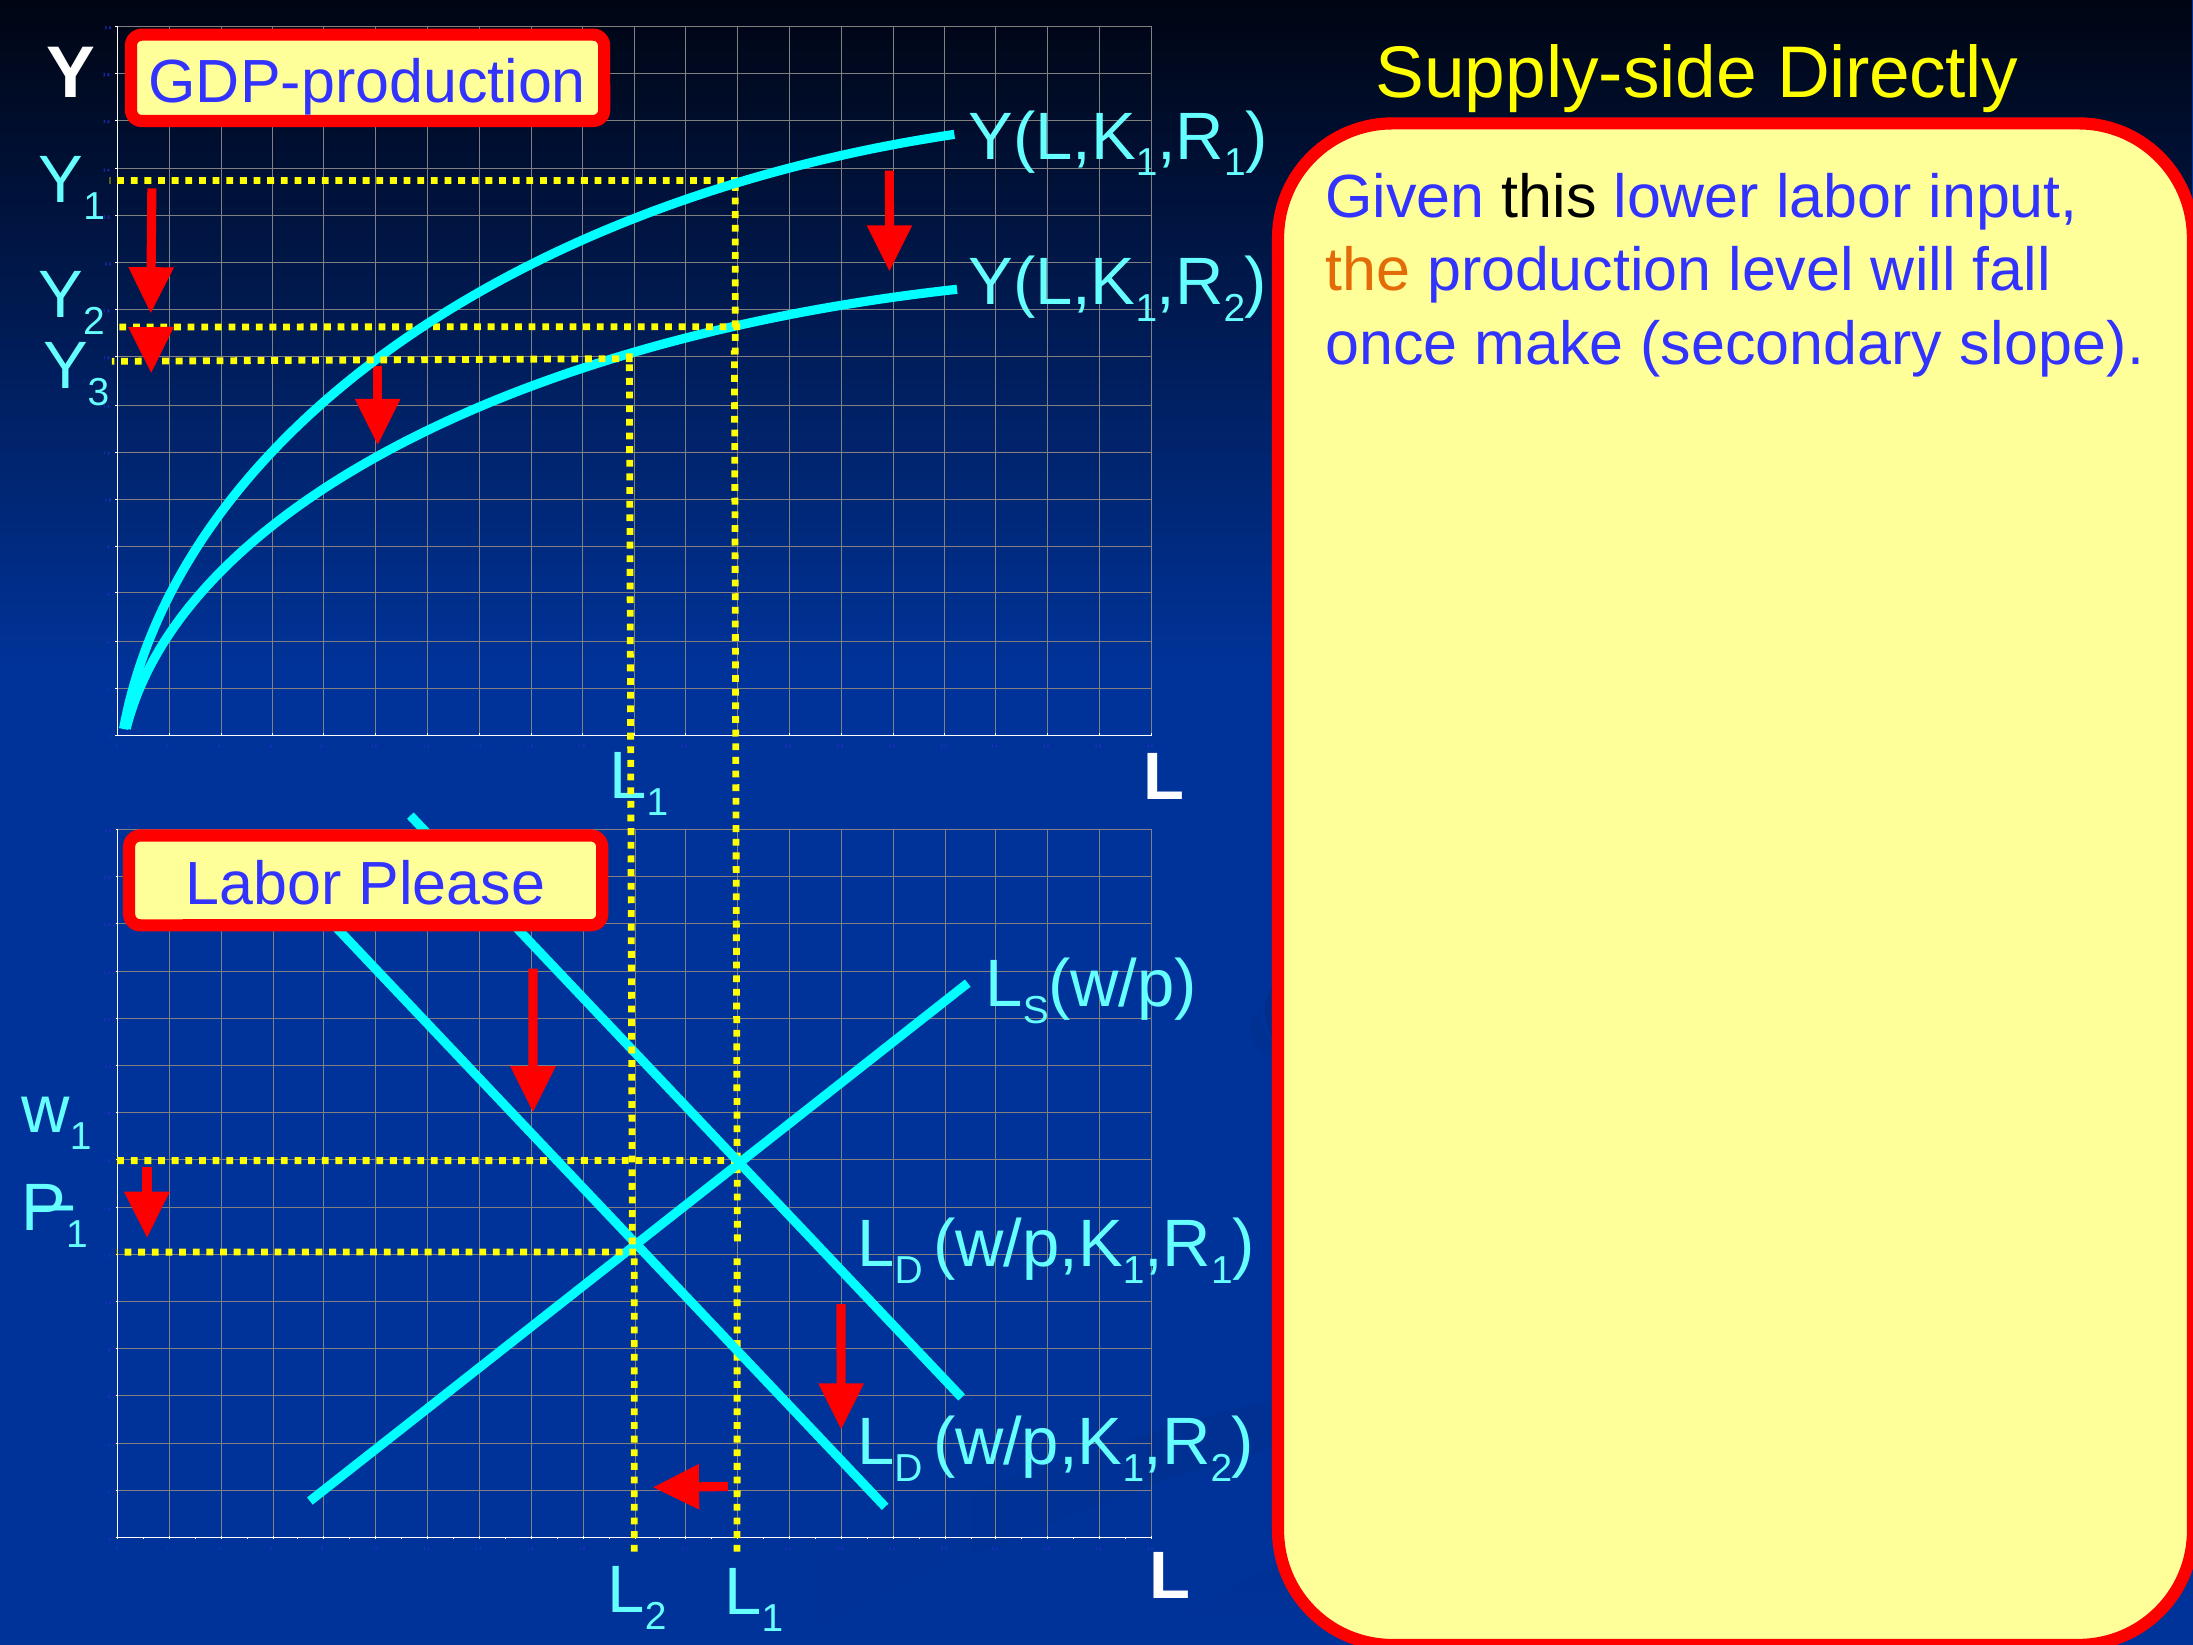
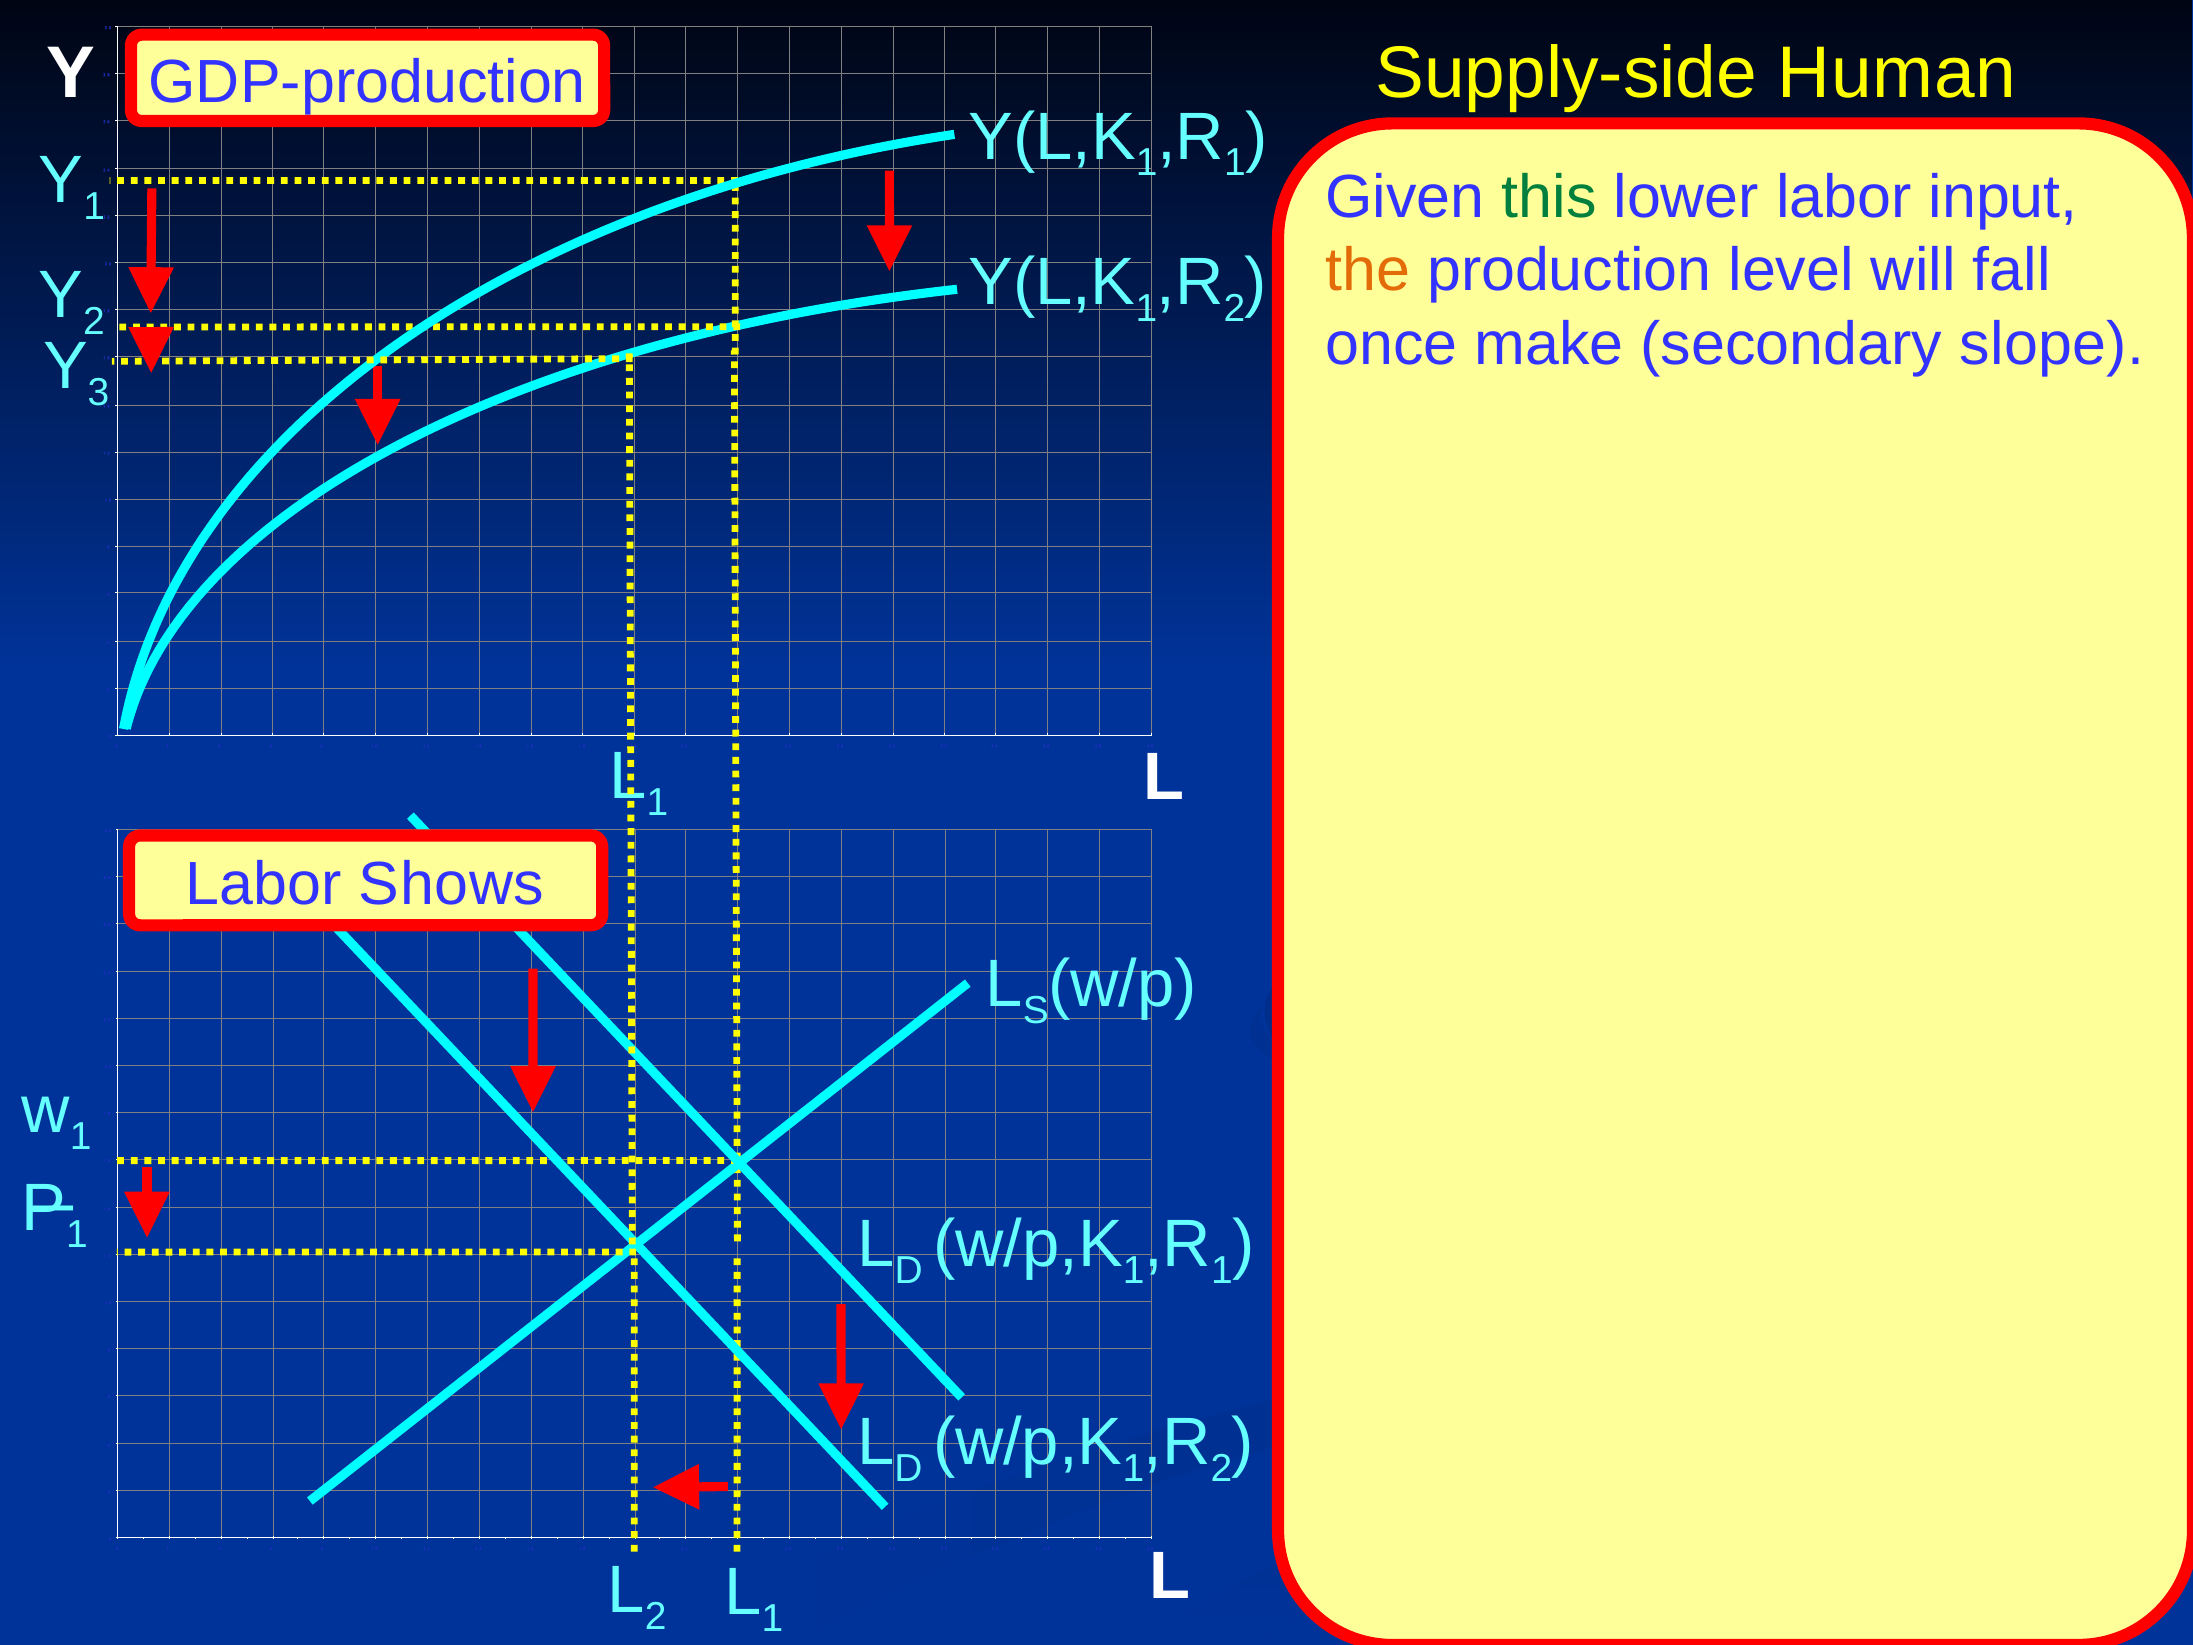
Directly: Directly -> Human (1897, 74)
this colour: black -> green (1549, 198)
Please: Please -> Shows (451, 884)
